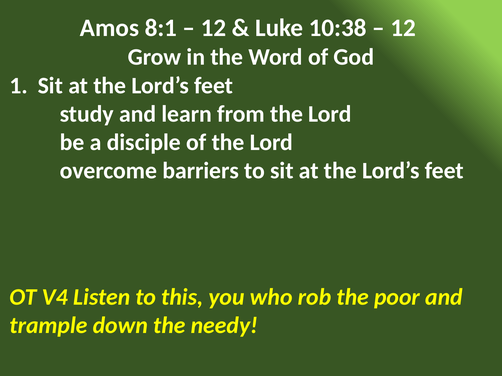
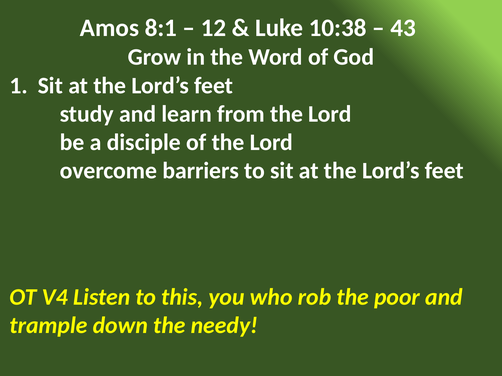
12: 12 -> 43 (403, 28)
